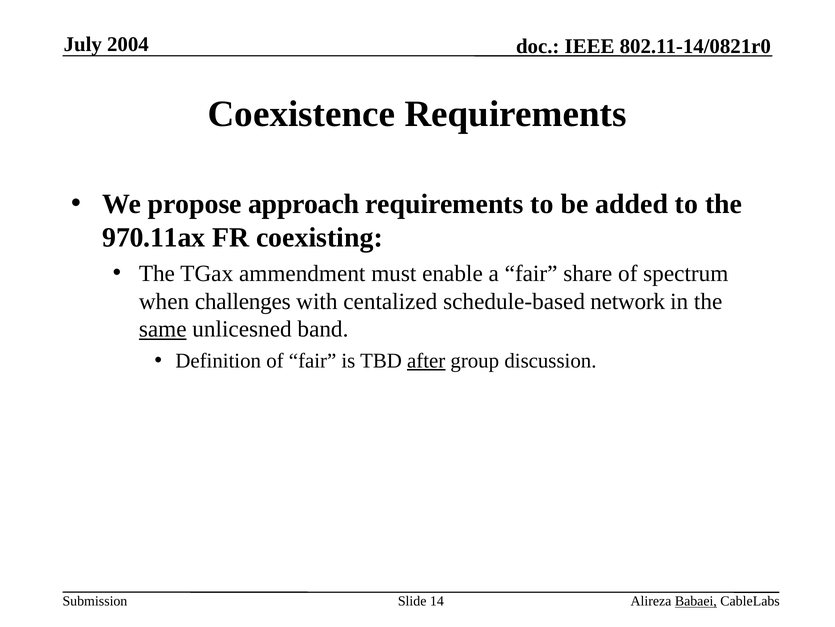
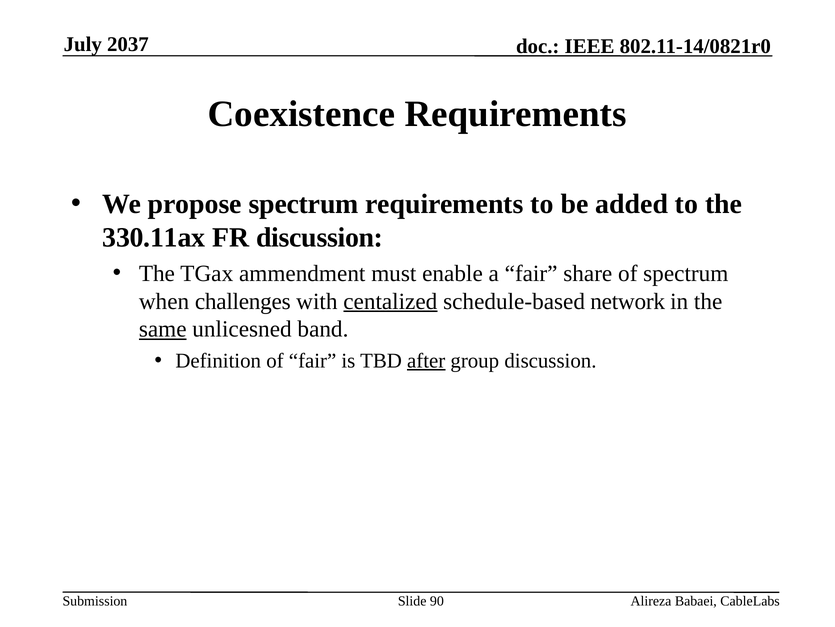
2004: 2004 -> 2037 (128, 44)
propose approach: approach -> spectrum (304, 204)
970.11ax: 970.11ax -> 330.11ax (154, 237)
FR coexisting: coexisting -> discussion (320, 237)
centalized underline: none -> present (390, 301)
14: 14 -> 90 (437, 601)
Babaei underline: present -> none (696, 601)
